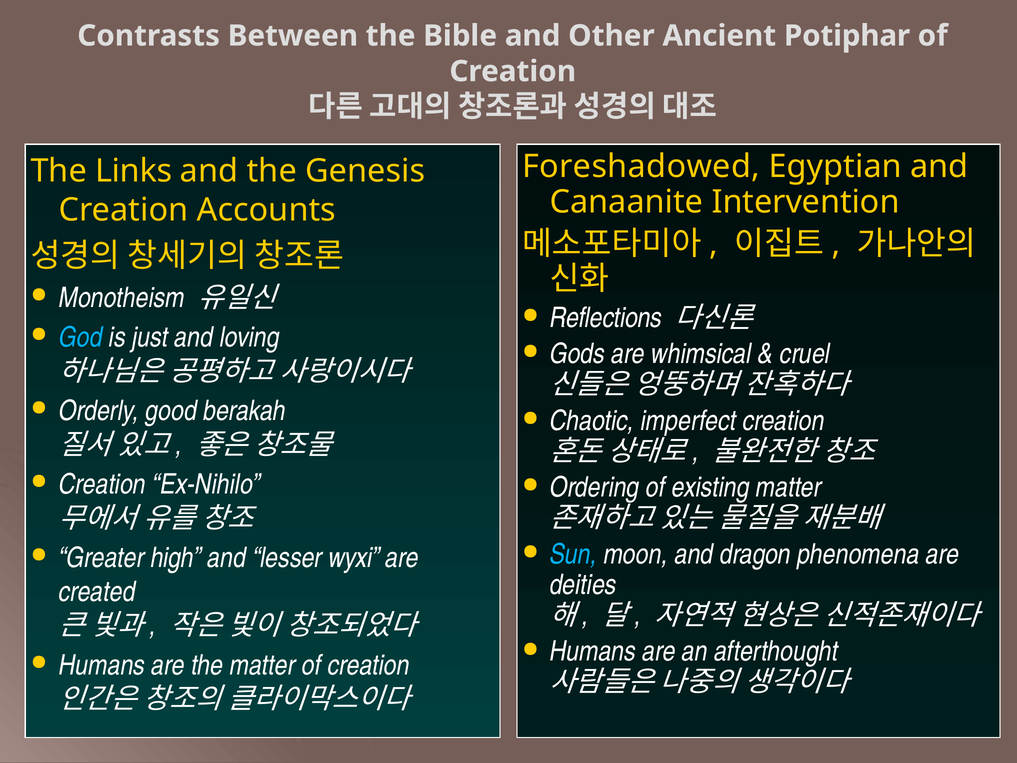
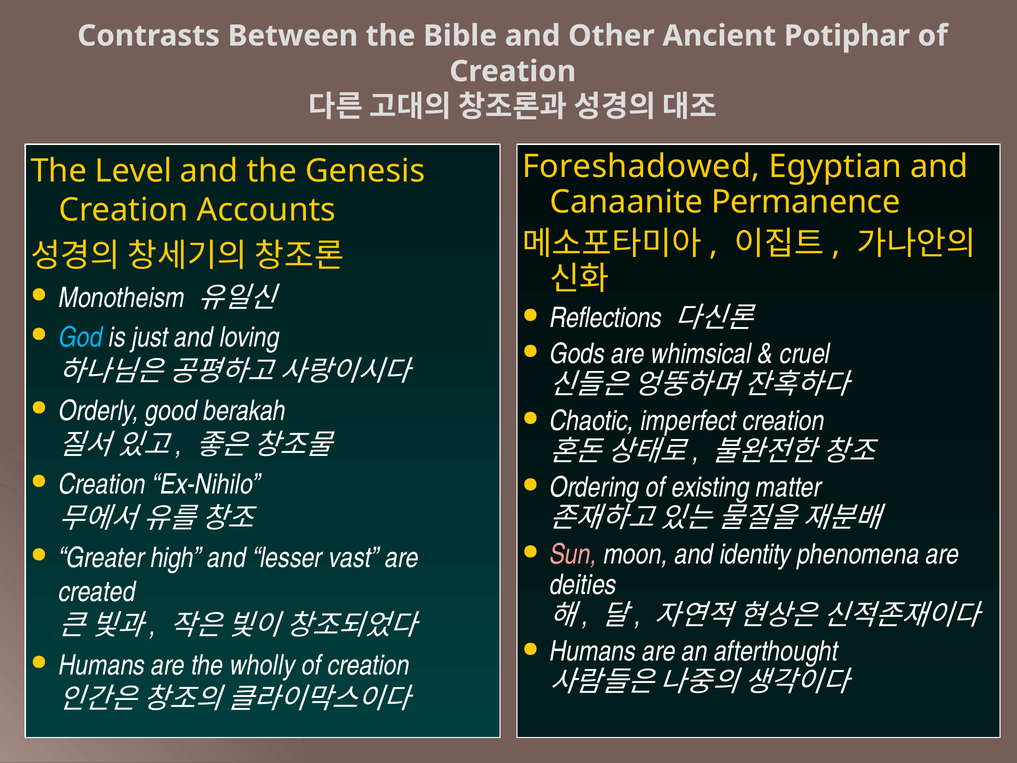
Links: Links -> Level (134, 171)
Intervention: Intervention -> Permanence (806, 202)
Sun colour: light blue -> pink (573, 554)
dragon: dragon -> identity (755, 554)
wyxi: wyxi -> vast (354, 558)
the matter: matter -> wholly (262, 665)
